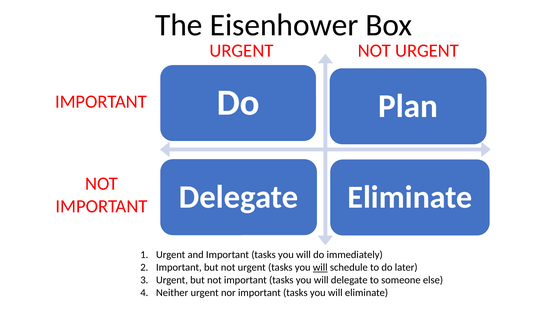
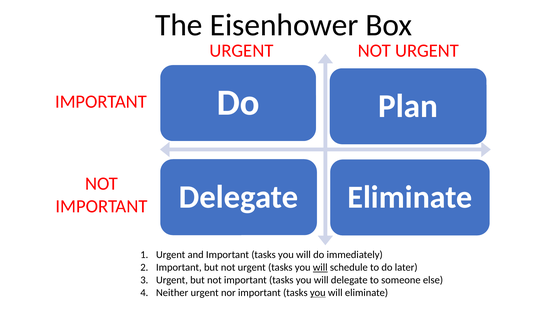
you underline: none -> present (318, 292)
